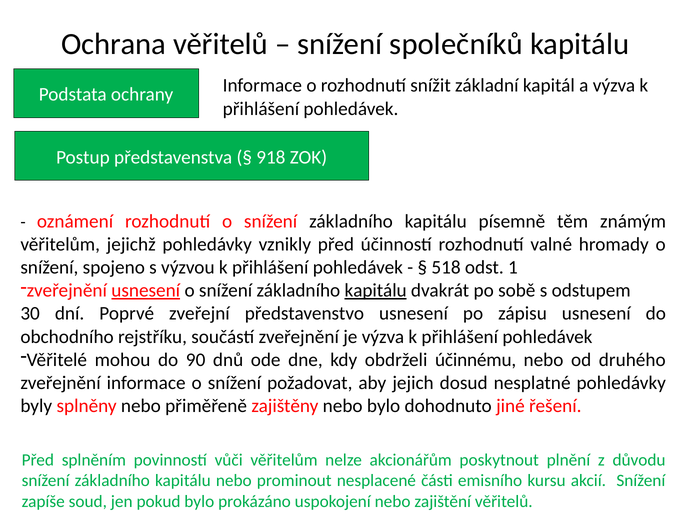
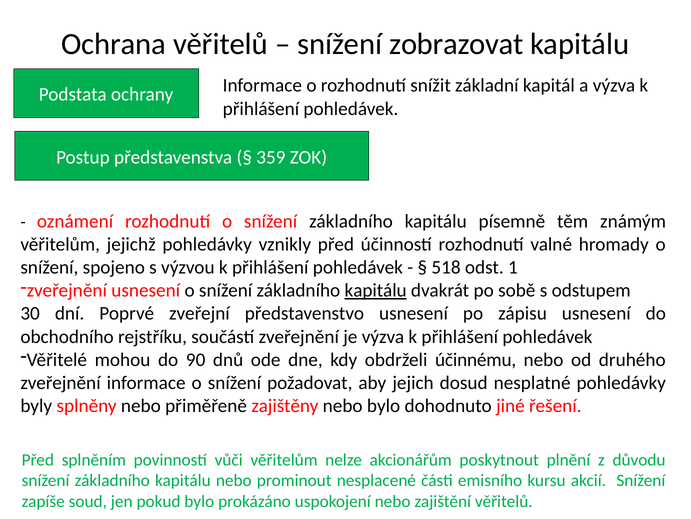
společníků: společníků -> zobrazovat (456, 44)
918: 918 -> 359 (271, 157)
usnesení underline: present -> none (146, 290)
